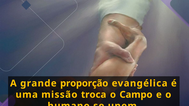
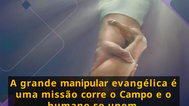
proporção: proporção -> manipular (84, 84)
troca: troca -> corre (94, 95)
